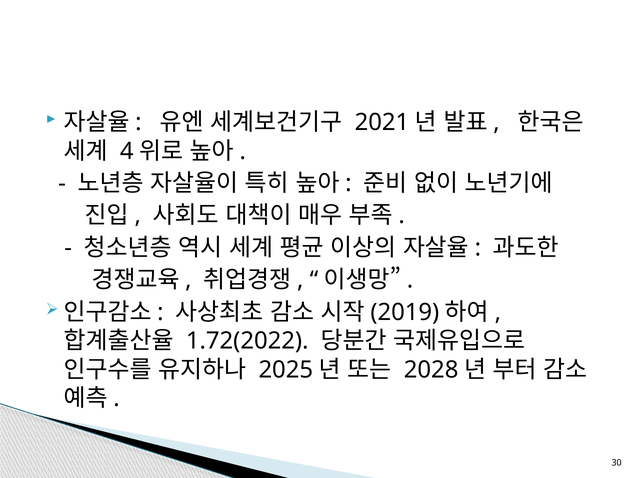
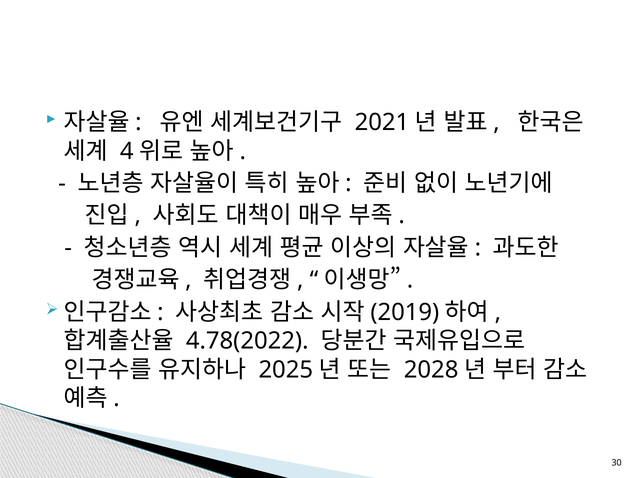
1.72(2022: 1.72(2022 -> 4.78(2022 (247, 341)
